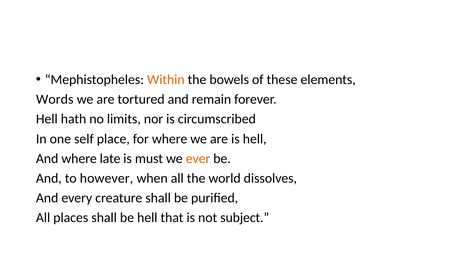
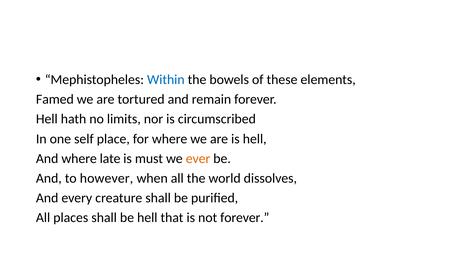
Within colour: orange -> blue (166, 80)
Words: Words -> Famed (55, 100)
not subject: subject -> forever (245, 218)
